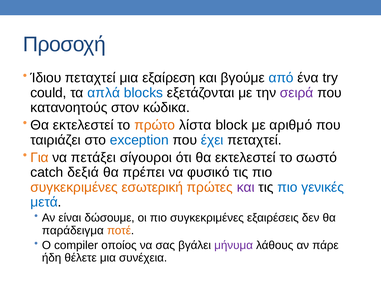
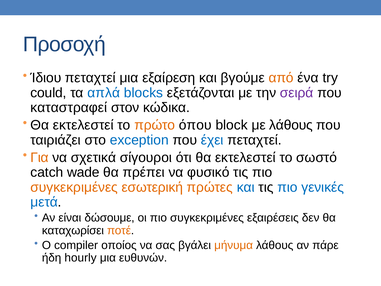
από colour: blue -> orange (281, 78)
κατανοητούς: κατανοητούς -> καταστραφεί (69, 107)
λίστα: λίστα -> όπου (195, 125)
με αριθμό: αριθμό -> λάθους (291, 125)
πετάξει: πετάξει -> σχετικά (94, 157)
δεξιά: δεξιά -> wade (83, 172)
και colour: purple -> blue (246, 187)
παράδειγμα: παράδειγμα -> καταχωρίσει (73, 230)
μήνυμα colour: purple -> orange (234, 245)
θέλετε: θέλετε -> hourly (81, 258)
συνέχεια: συνέχεια -> ευθυνών (143, 258)
